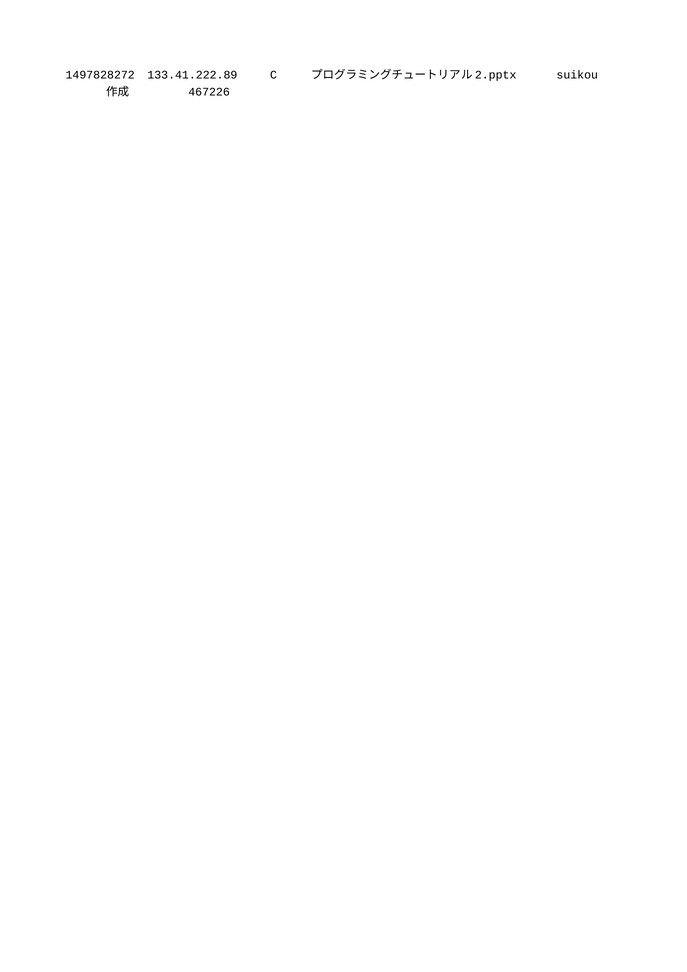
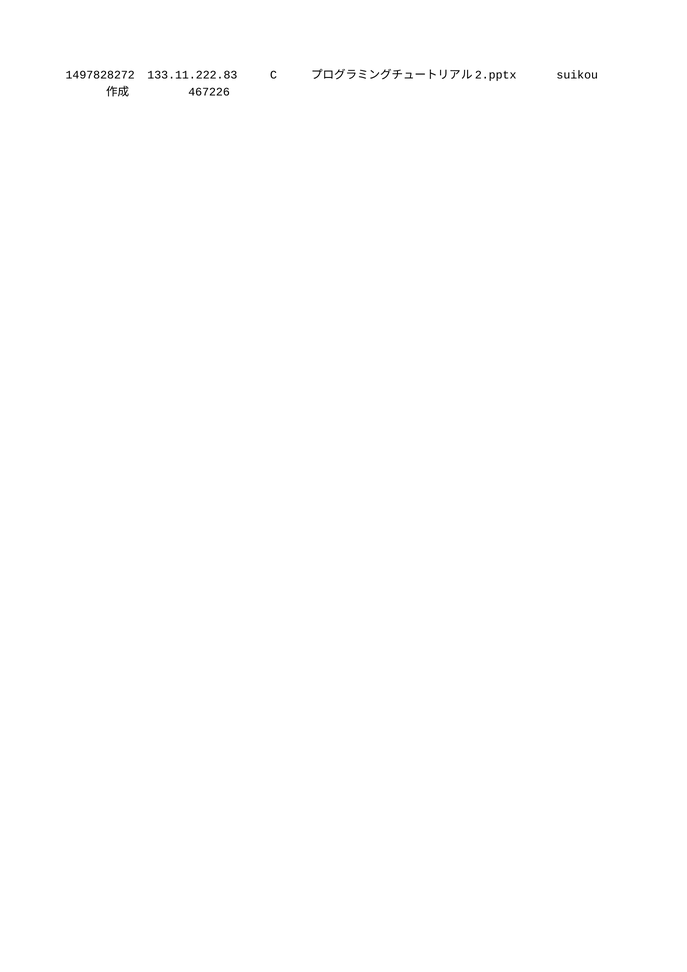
133.41.222.89: 133.41.222.89 -> 133.11.222.83 (192, 75)
